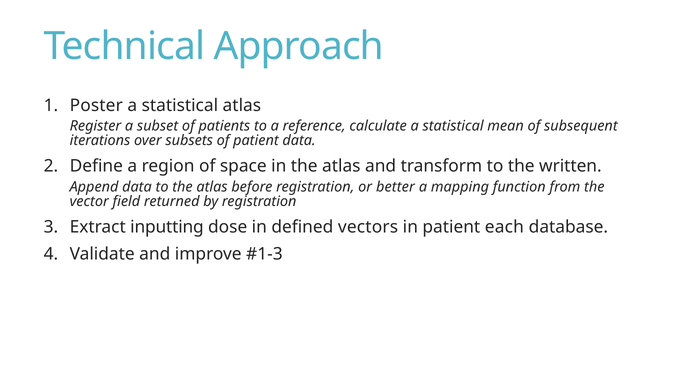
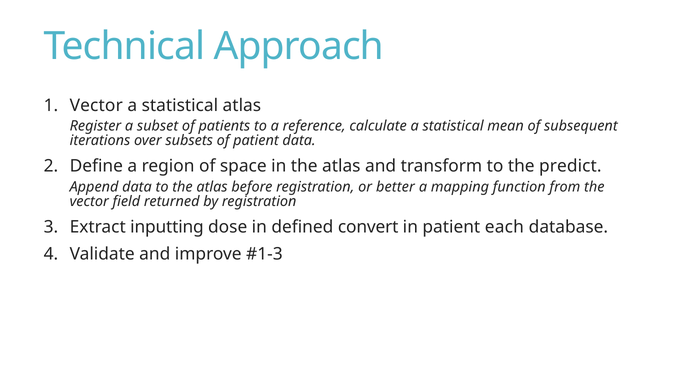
Poster: Poster -> Vector (96, 105)
written: written -> predict (570, 166)
vectors: vectors -> convert (368, 227)
